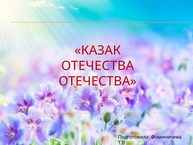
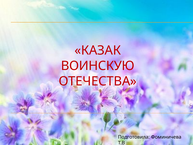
ОТЕЧЕСТВА: ОТЕЧЕСТВА -> ВОИНСКУЮ (98, 66)
